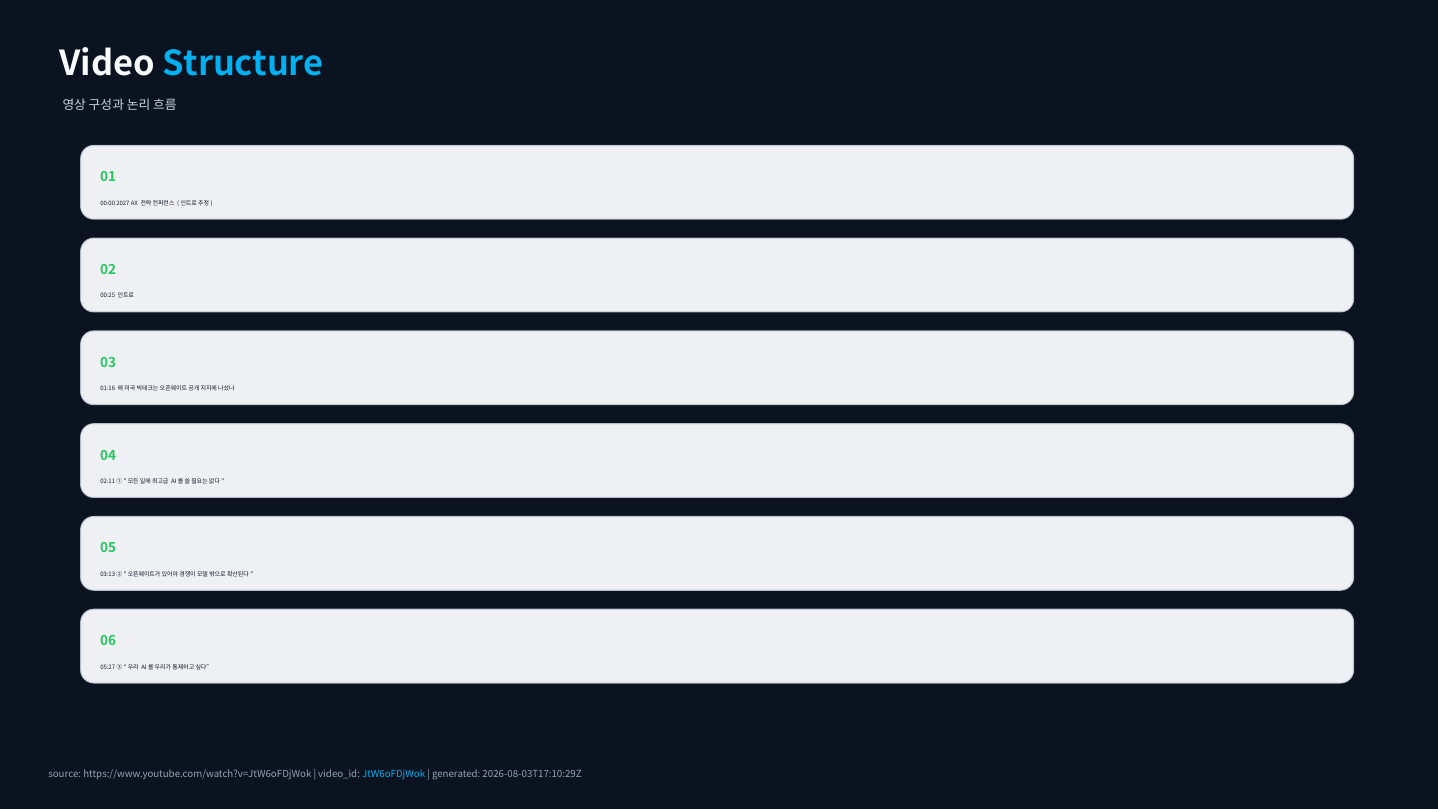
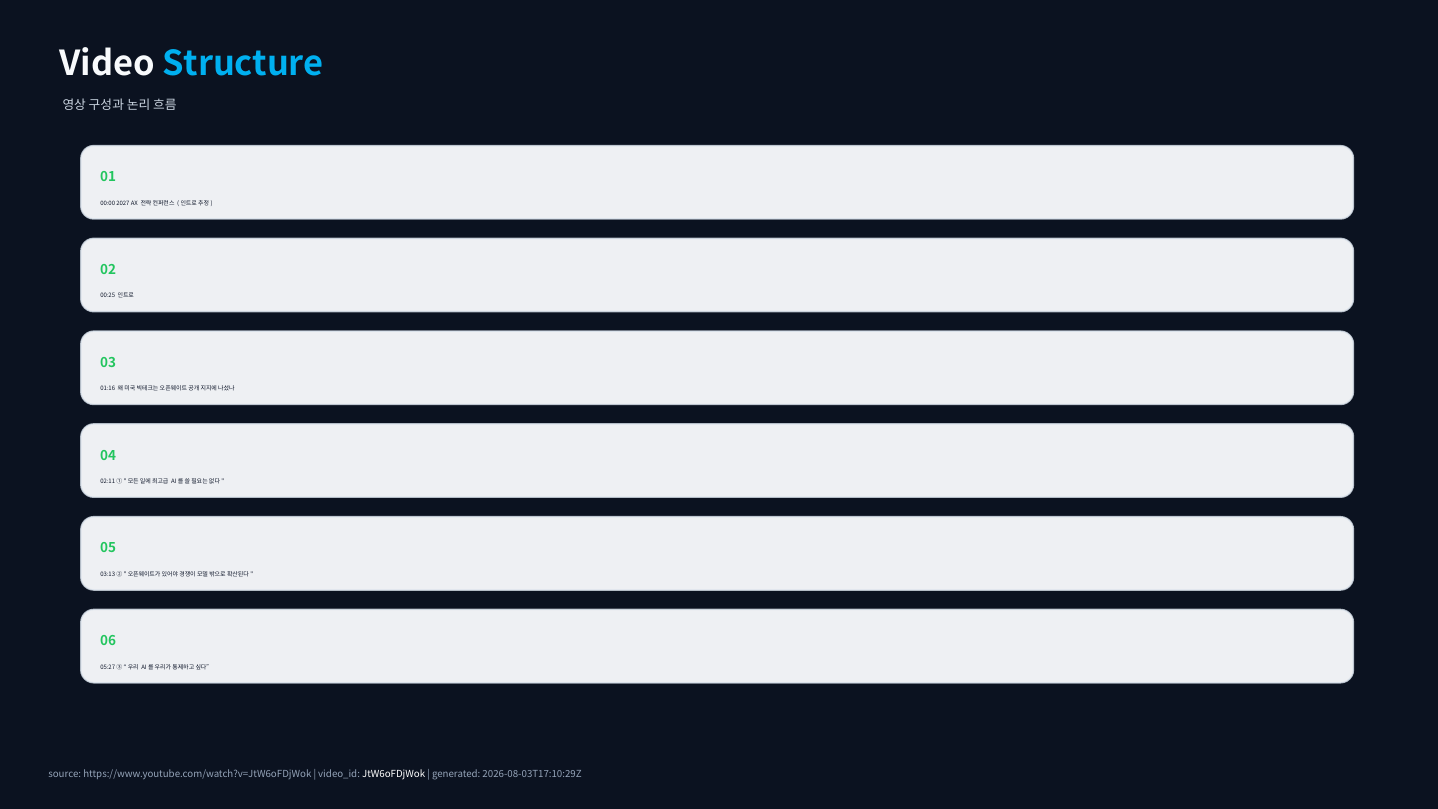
JtW6oFDjWok colour: light blue -> white (394, 774)
